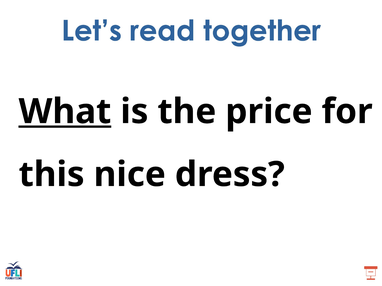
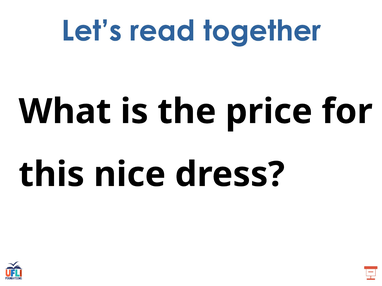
What underline: present -> none (65, 112)
